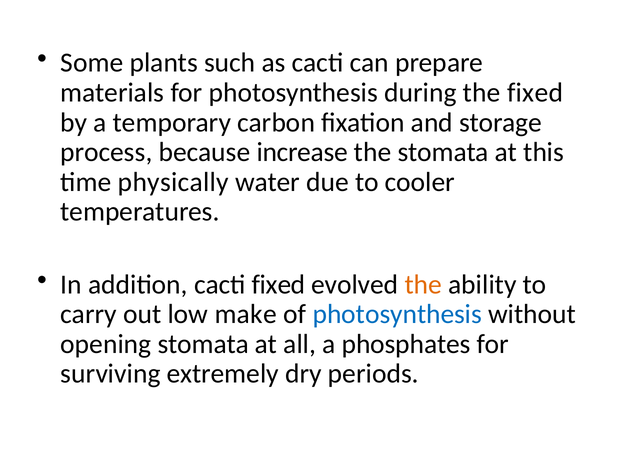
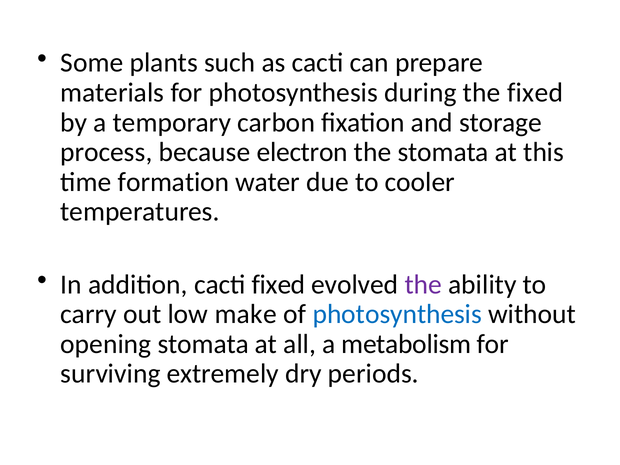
increase: increase -> electron (302, 152)
physically: physically -> formation (174, 182)
the colour: orange -> purple (423, 285)
phosphates: phosphates -> metabolism (406, 344)
